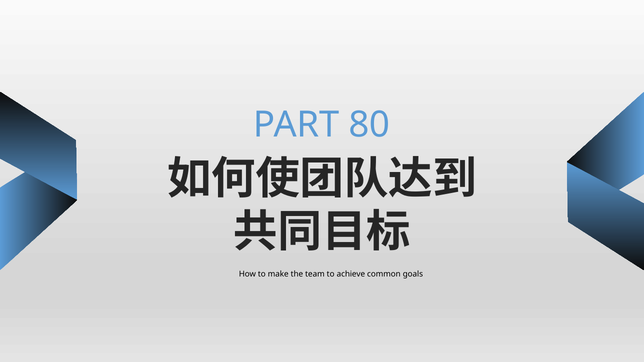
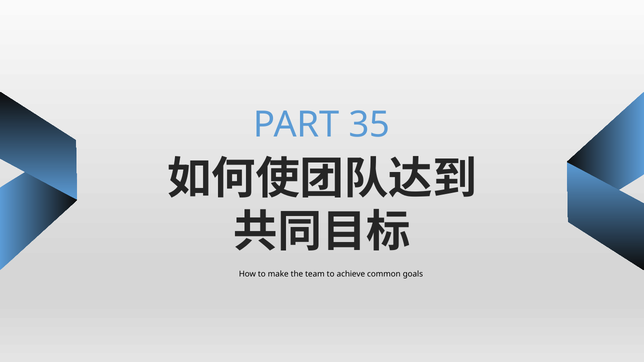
80: 80 -> 35 (369, 125)
